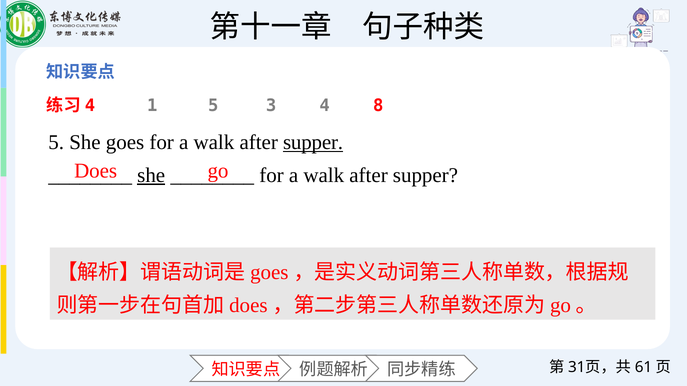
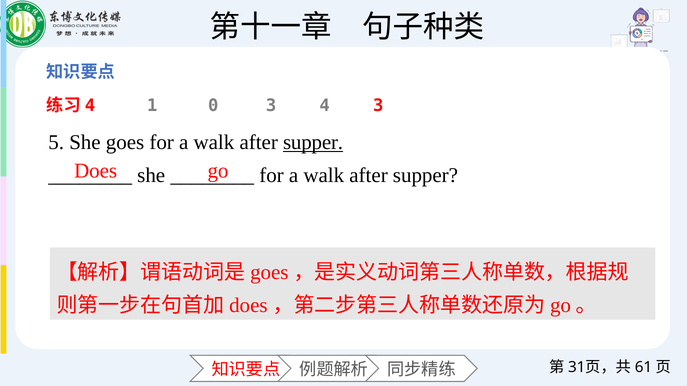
1 5: 5 -> 0 (213, 106)
4 8: 8 -> 3 (378, 106)
she underline: present -> none (151, 175)
